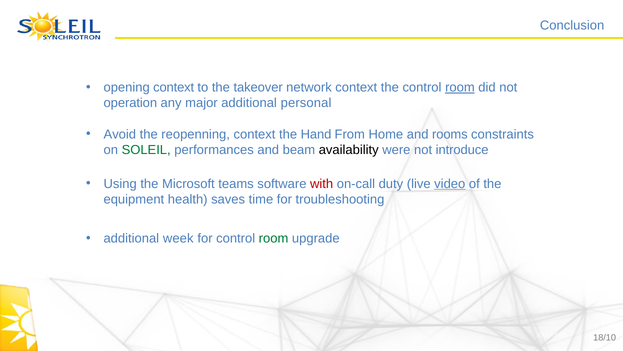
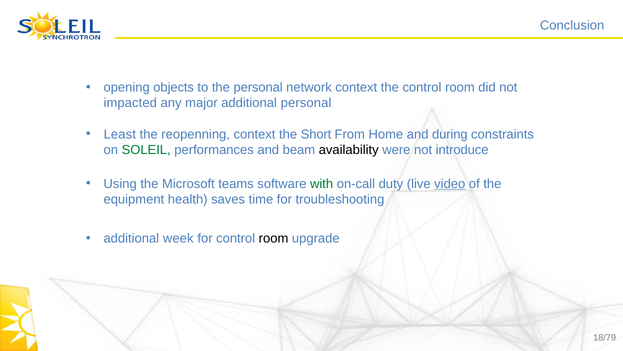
opening context: context -> objects (174, 87)
the takeover: takeover -> personal (258, 87)
room underline: present -> none (460, 87)
operation: operation -> impacted (130, 103)
Avoid: Avoid -> Least (120, 134)
Hand: Hand -> Short (316, 134)
rooms: rooms -> during (450, 134)
with colour: red -> green (322, 183)
room colour: green -> black (274, 238)
18/10: 18/10 -> 18/79 (605, 337)
